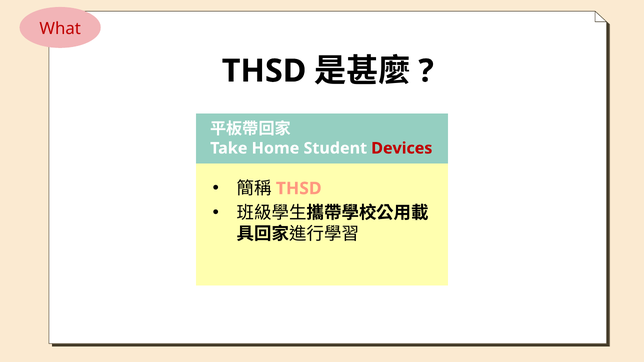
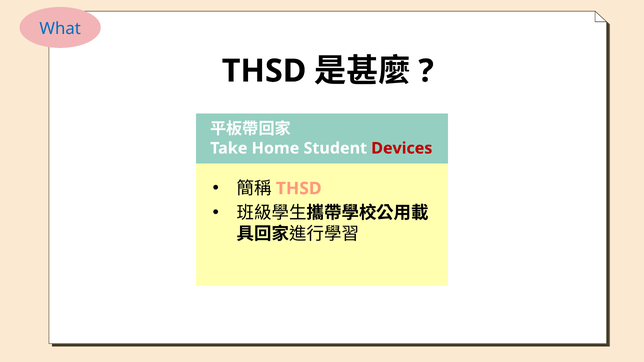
What colour: red -> blue (60, 29)
